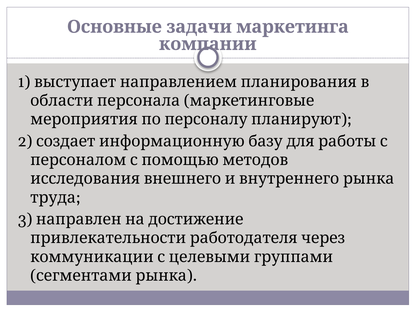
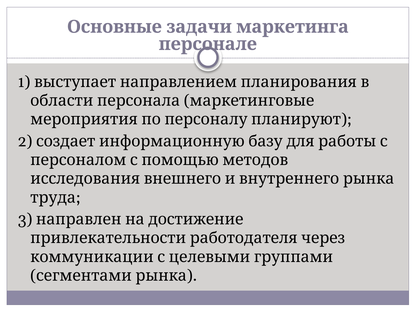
компании: компании -> персонале (208, 44)
